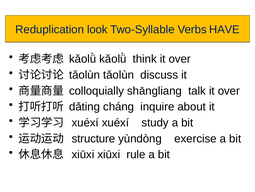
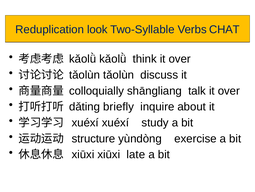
HAVE: HAVE -> CHAT (224, 29)
cháng: cháng -> briefly (119, 106)
rule: rule -> late (136, 154)
